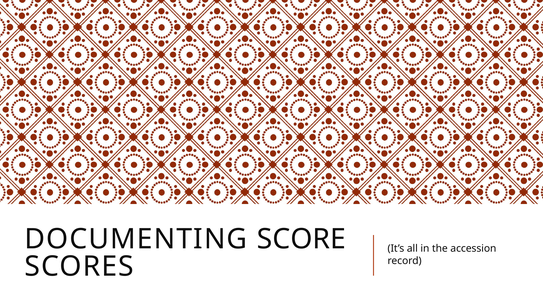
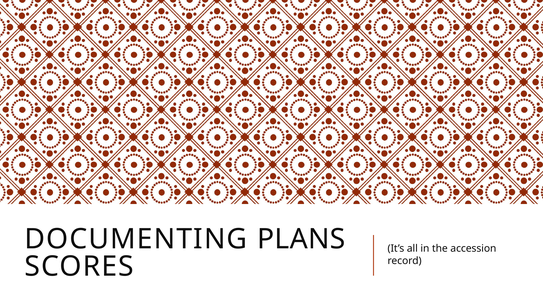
SCORE: SCORE -> PLANS (301, 239)
